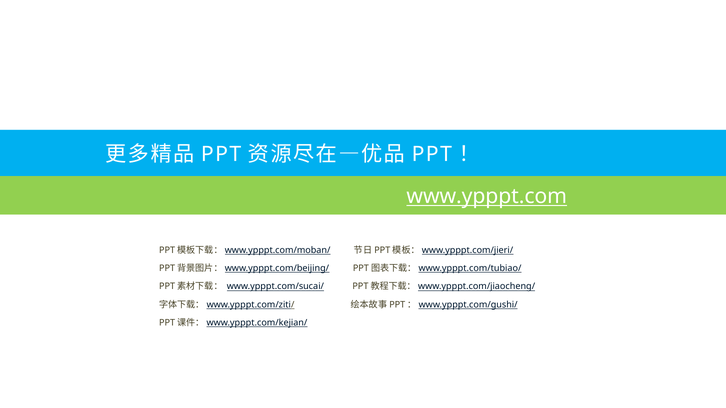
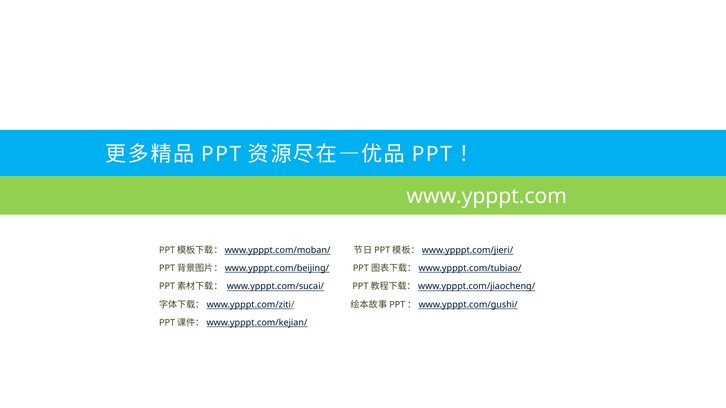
www.ypppt.com underline: present -> none (487, 197)
